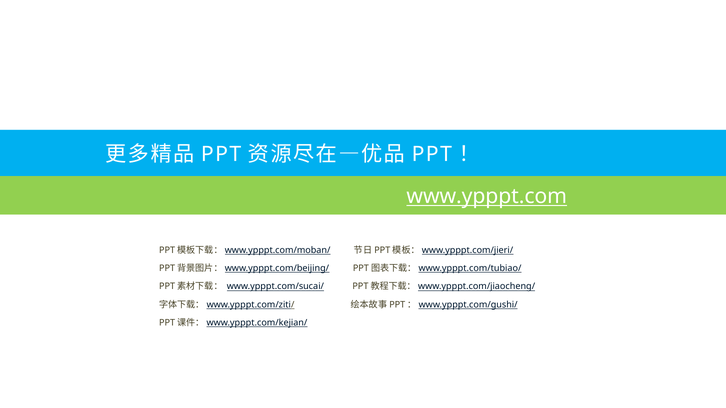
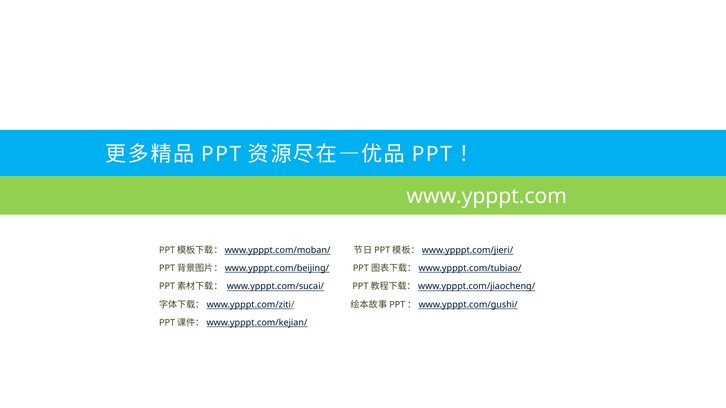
www.ypppt.com underline: present -> none (487, 197)
